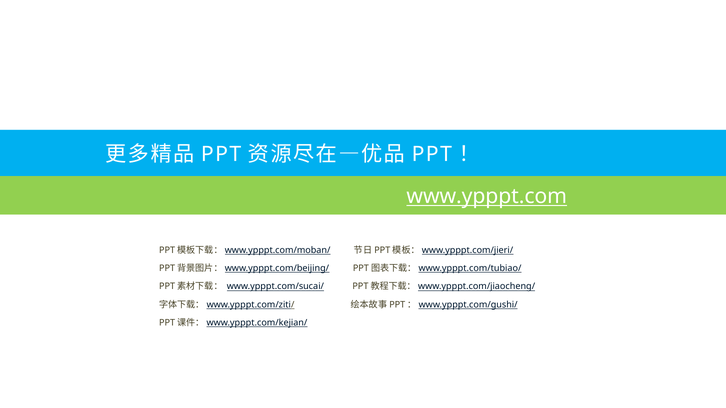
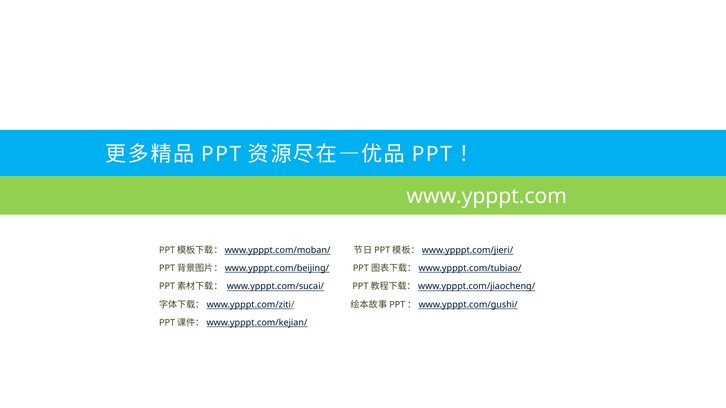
www.ypppt.com underline: present -> none (487, 197)
